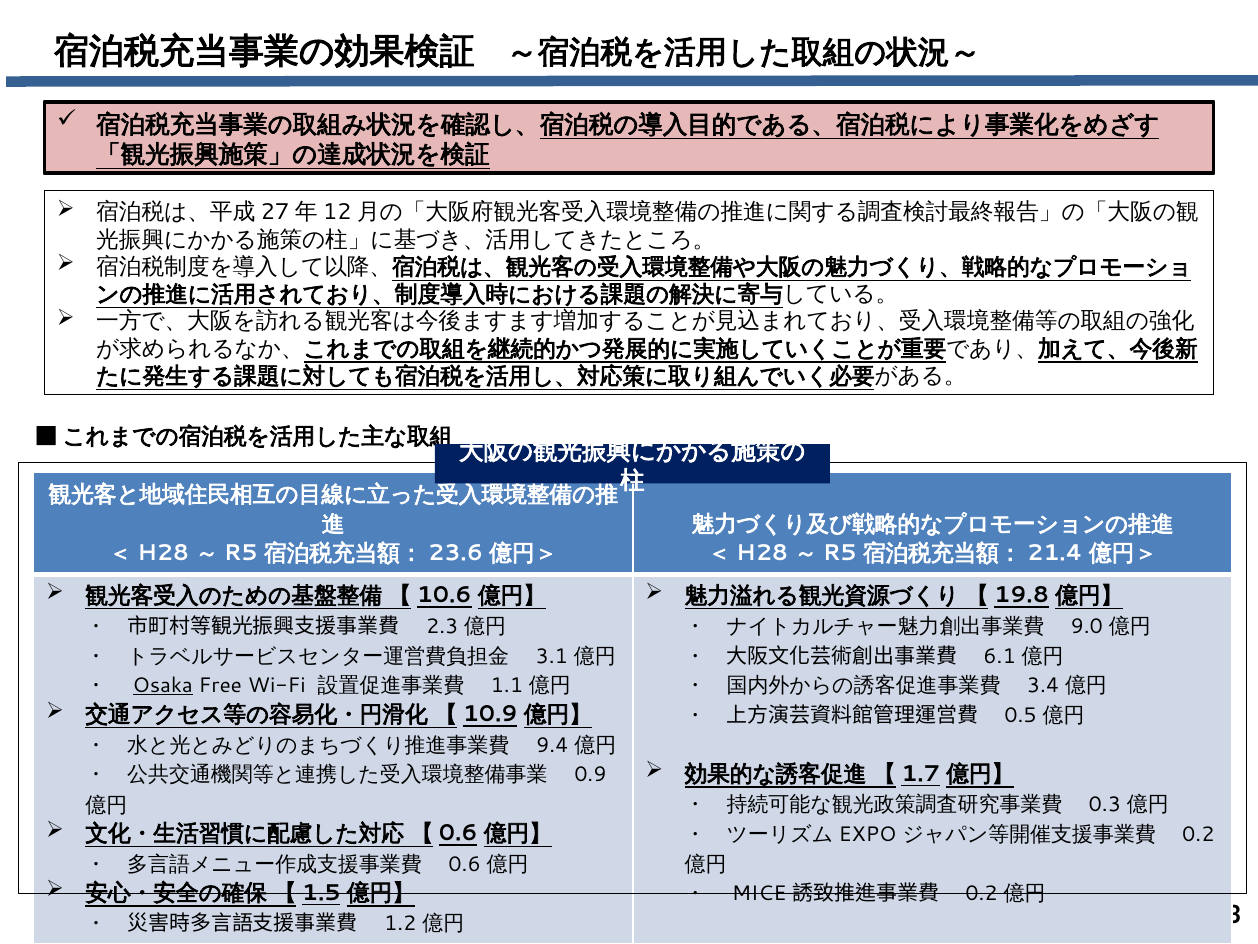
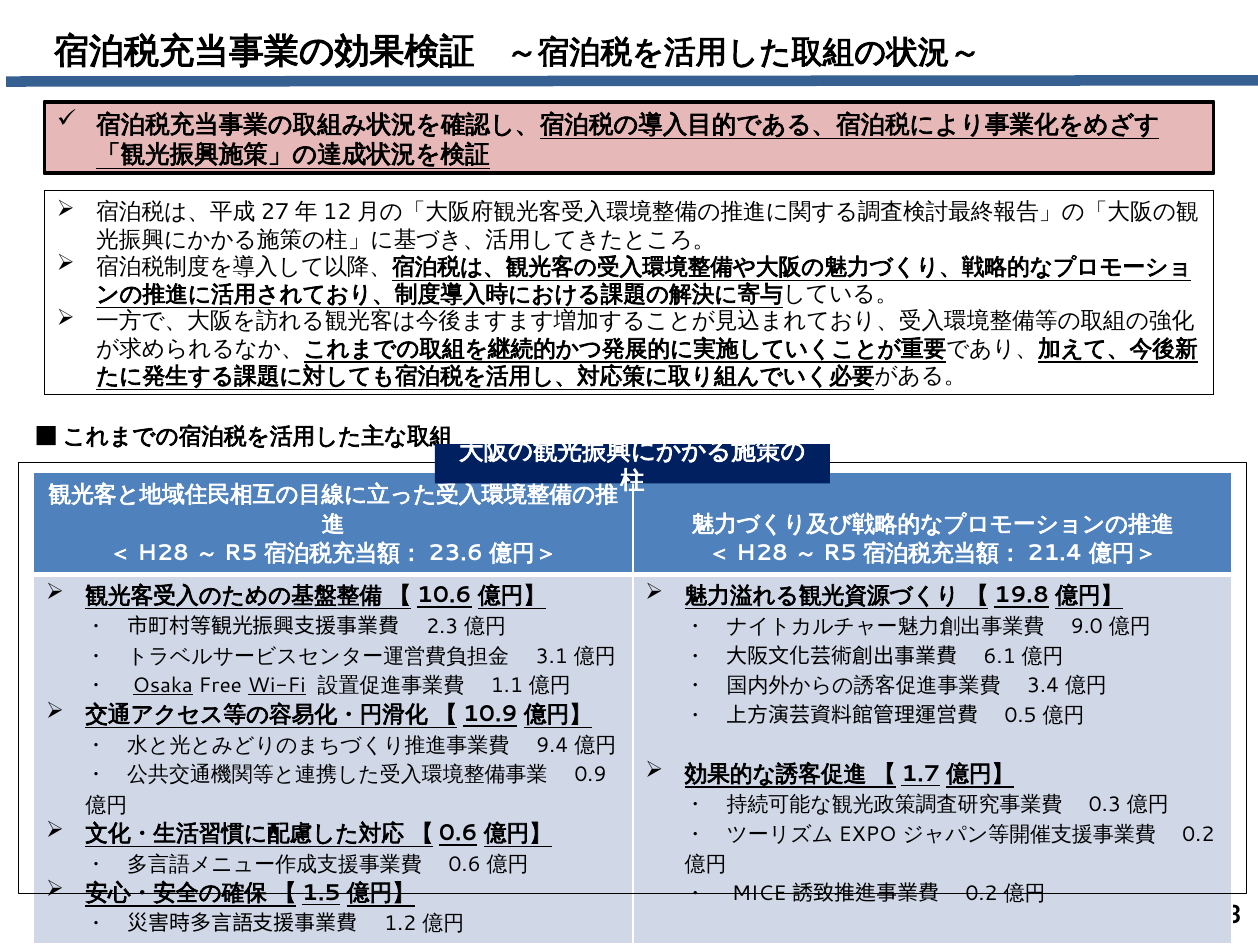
Wi-Fi underline: none -> present (277, 685)
